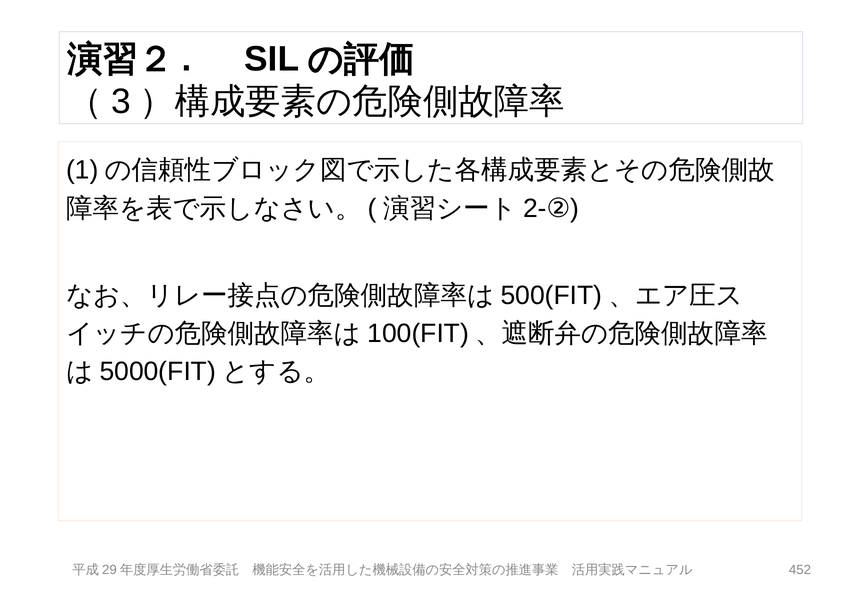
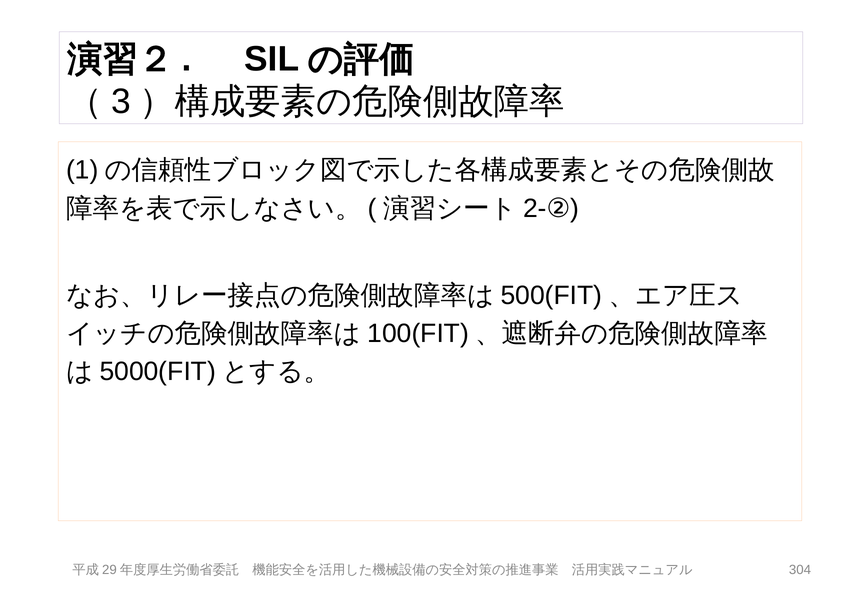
452: 452 -> 304 (800, 570)
